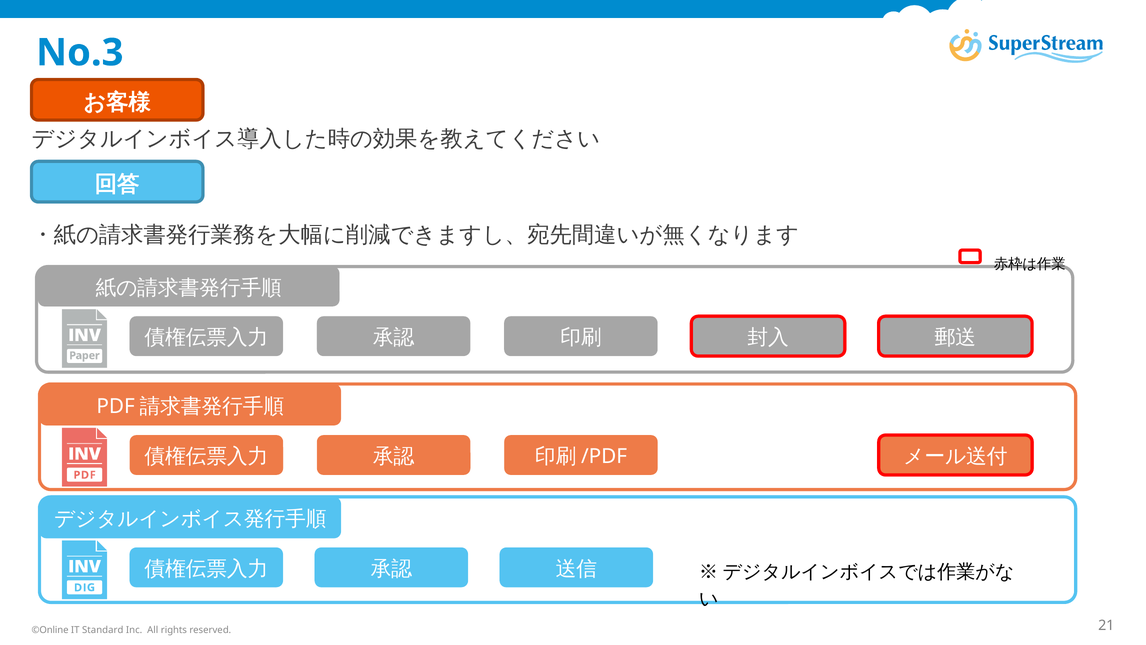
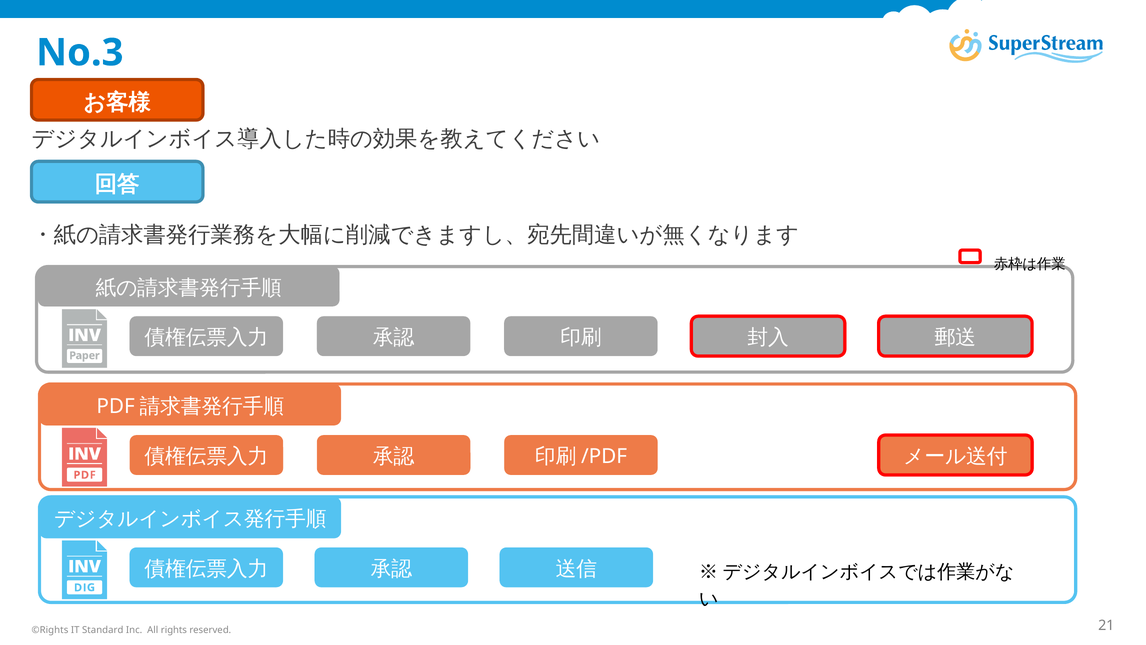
©Online: ©Online -> ©Rights (50, 630)
